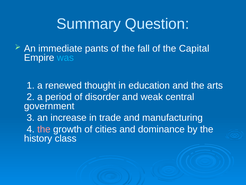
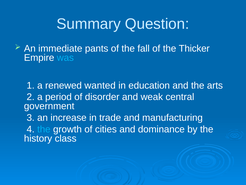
Capital: Capital -> Thicker (194, 48)
thought: thought -> wanted (100, 85)
the colour: pink -> light blue (44, 129)
